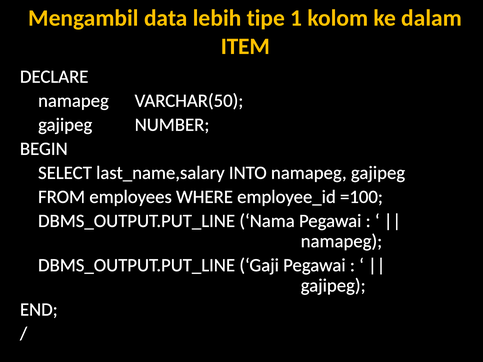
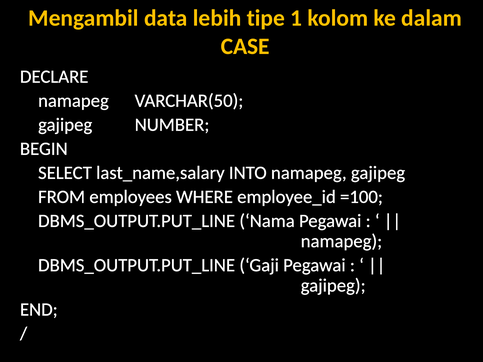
ITEM: ITEM -> CASE (245, 46)
